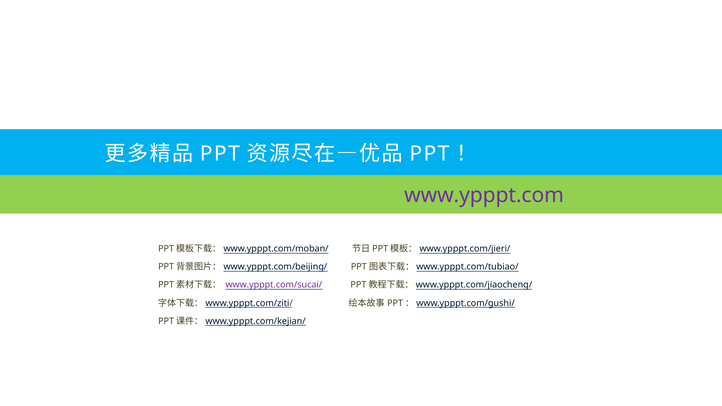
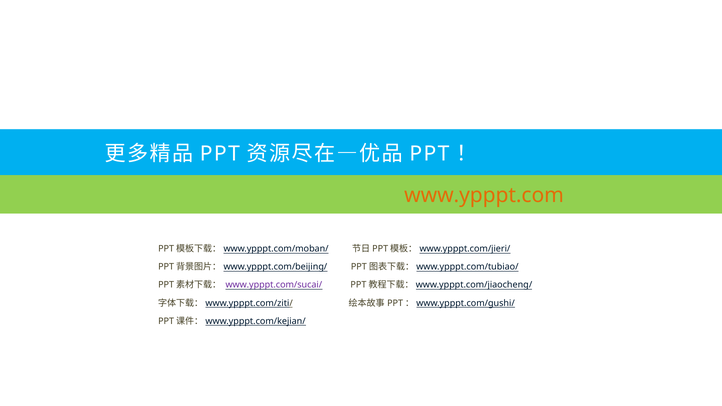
www.ypppt.com colour: purple -> orange (484, 196)
